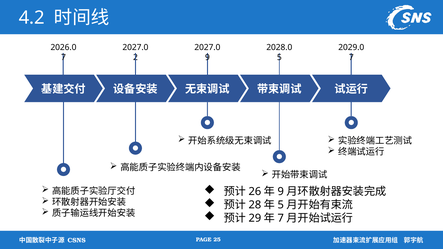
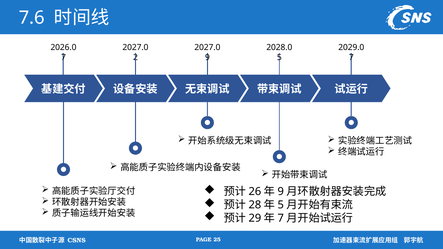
4.2: 4.2 -> 7.6 (32, 18)
